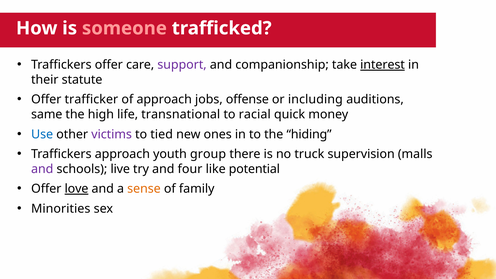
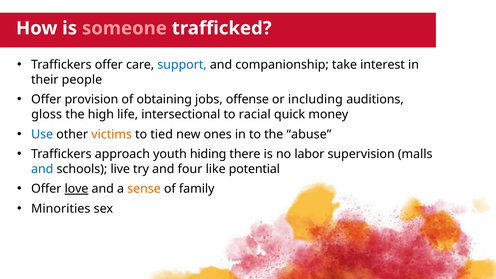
support colour: purple -> blue (182, 65)
interest underline: present -> none (383, 65)
statute: statute -> people (82, 80)
trafficker: trafficker -> provision (91, 100)
of approach: approach -> obtaining (164, 100)
same: same -> gloss (47, 114)
transnational: transnational -> intersectional (181, 114)
victims colour: purple -> orange (112, 134)
hiding: hiding -> abuse (309, 134)
group: group -> hiding (208, 154)
truck: truck -> labor (309, 154)
and colour: purple -> blue (42, 169)
